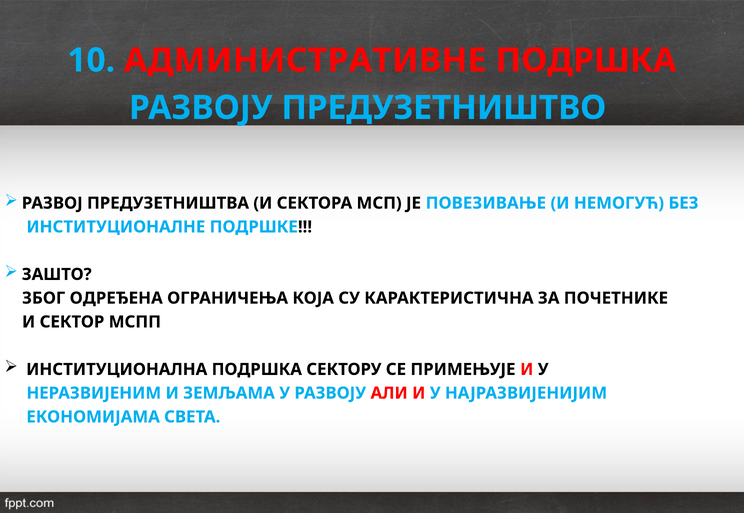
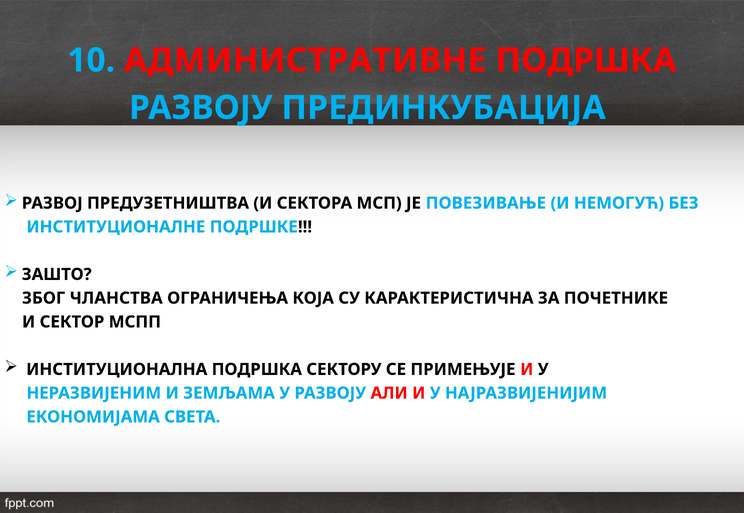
ПРЕДУЗЕТНИШТВО: ПРЕДУЗЕТНИШТВО -> ПРЕДИНКУБАЦИЈА (444, 108)
ОДРЕЂЕНА: ОДРЕЂЕНА -> ЧЛАНСТВА (116, 298)
